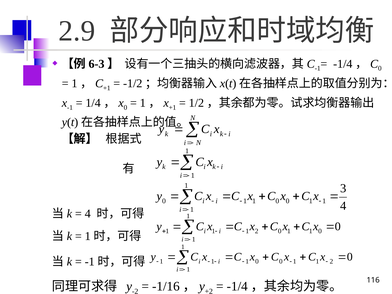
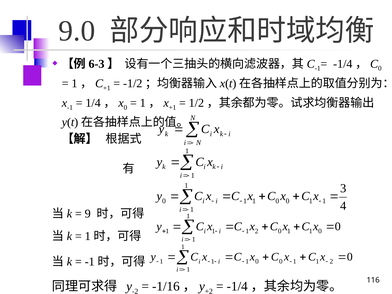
2.9: 2.9 -> 9.0 (77, 31)
4: 4 -> 9 (88, 214)
